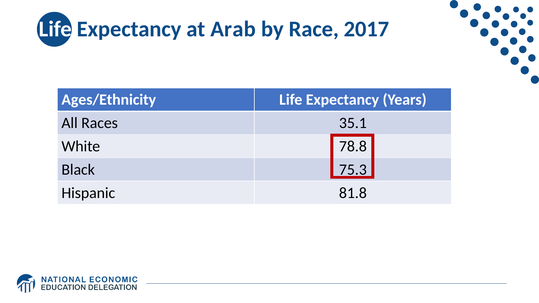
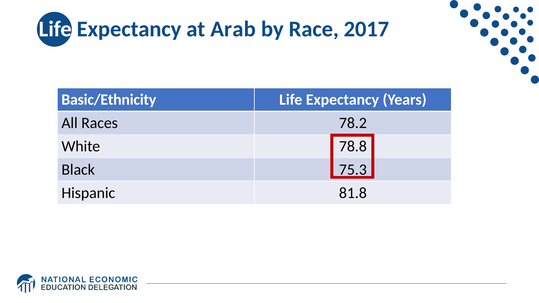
Ages/Ethnicity: Ages/Ethnicity -> Basic/Ethnicity (109, 100)
35.1: 35.1 -> 78.2 (353, 123)
